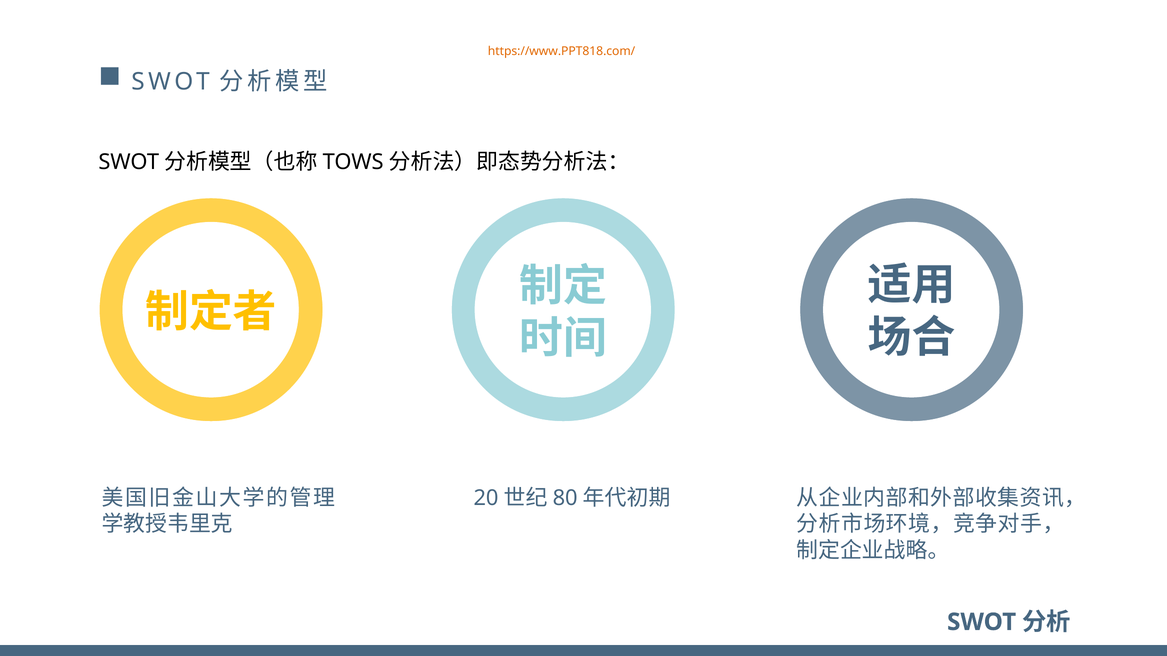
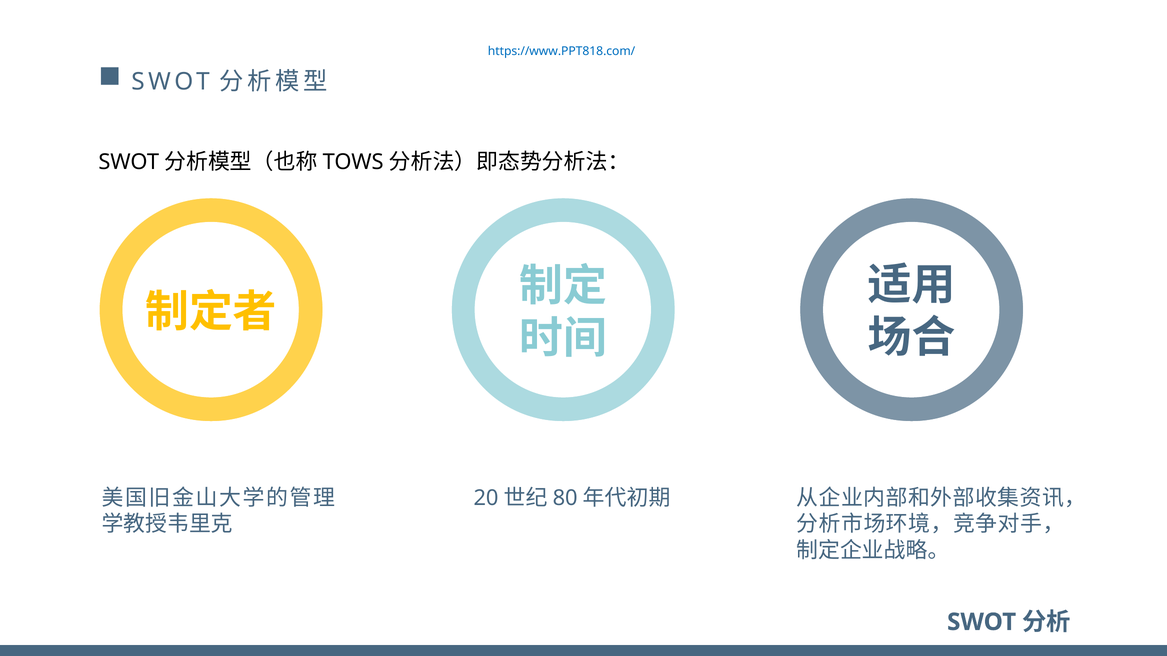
https://www.PPT818.com/ colour: orange -> blue (562, 51)
